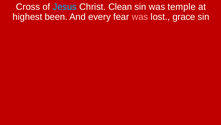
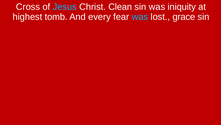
temple: temple -> iniquity (182, 7)
been: been -> tomb (56, 17)
was colour: pink -> light blue (140, 17)
